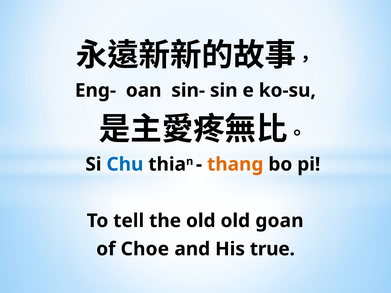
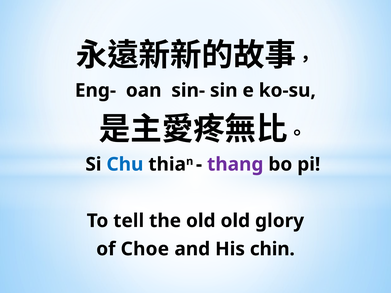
thang colour: orange -> purple (235, 164)
goan: goan -> glory (280, 221)
true: true -> chin (272, 249)
